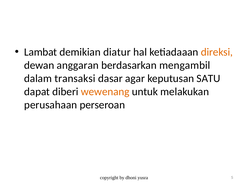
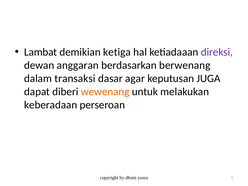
diatur: diatur -> ketiga (117, 52)
direksi colour: orange -> purple (217, 52)
mengambil: mengambil -> berwenang (185, 65)
SATU: SATU -> JUGA (208, 78)
perusahaan: perusahaan -> keberadaan (51, 105)
